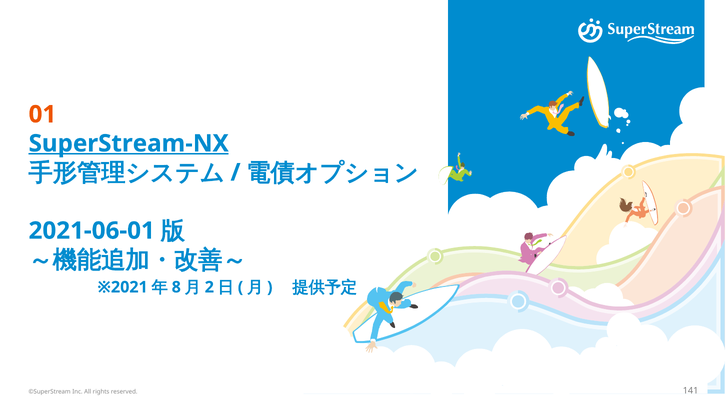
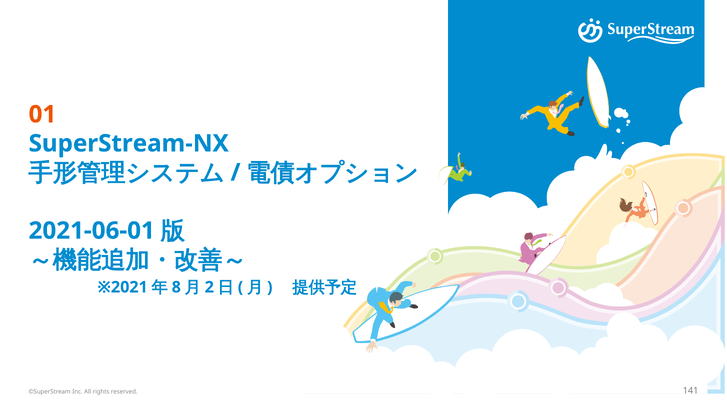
SuperStream-NX underline: present -> none (129, 143)
